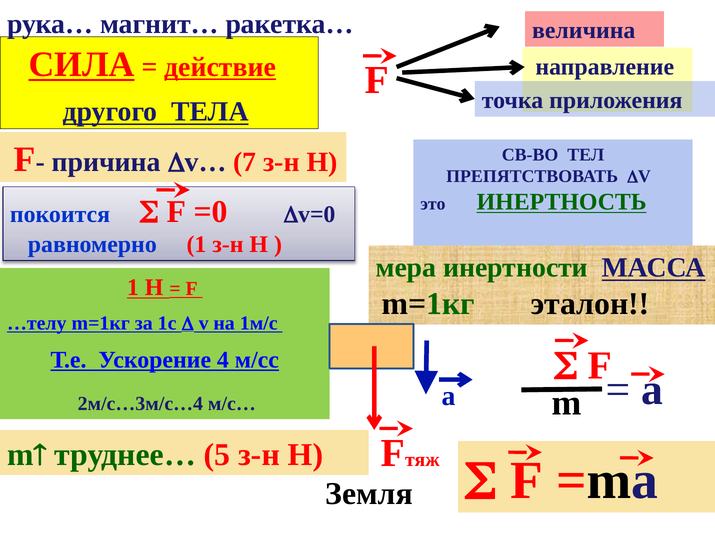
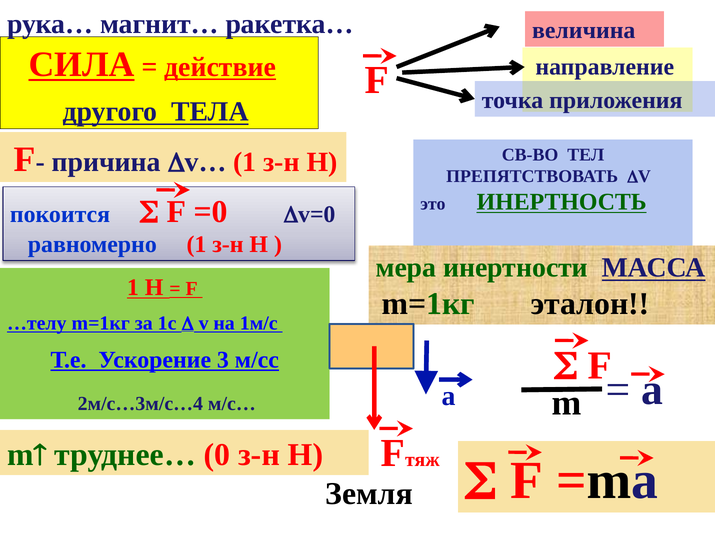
7: 7 -> 1 (245, 162)
4: 4 -> 3 (223, 360)
5: 5 -> 0 (217, 455)
